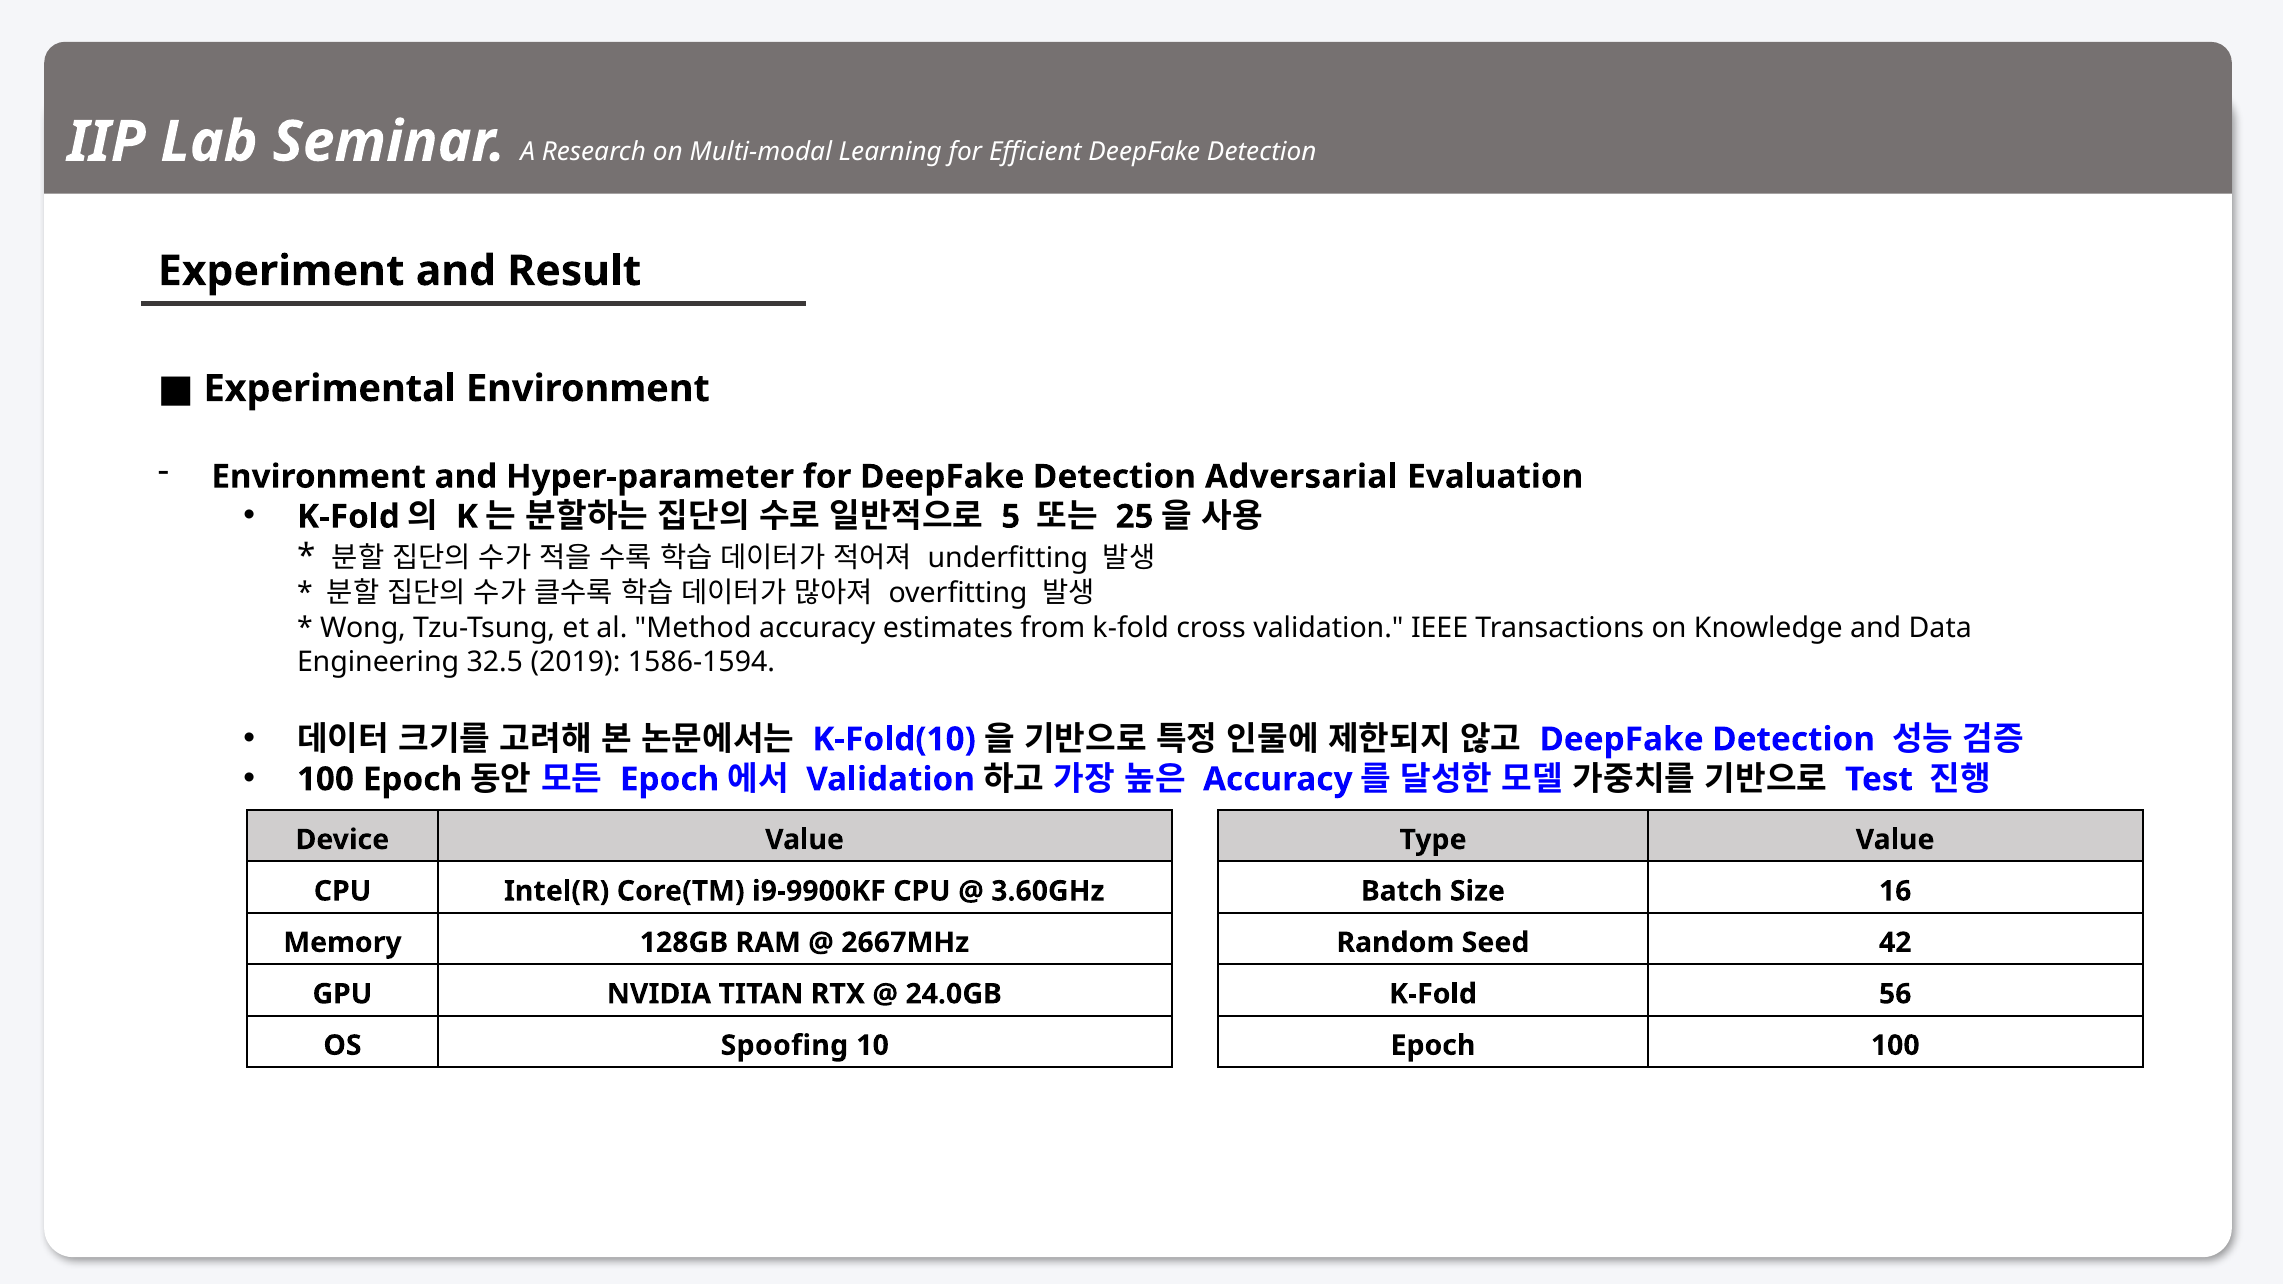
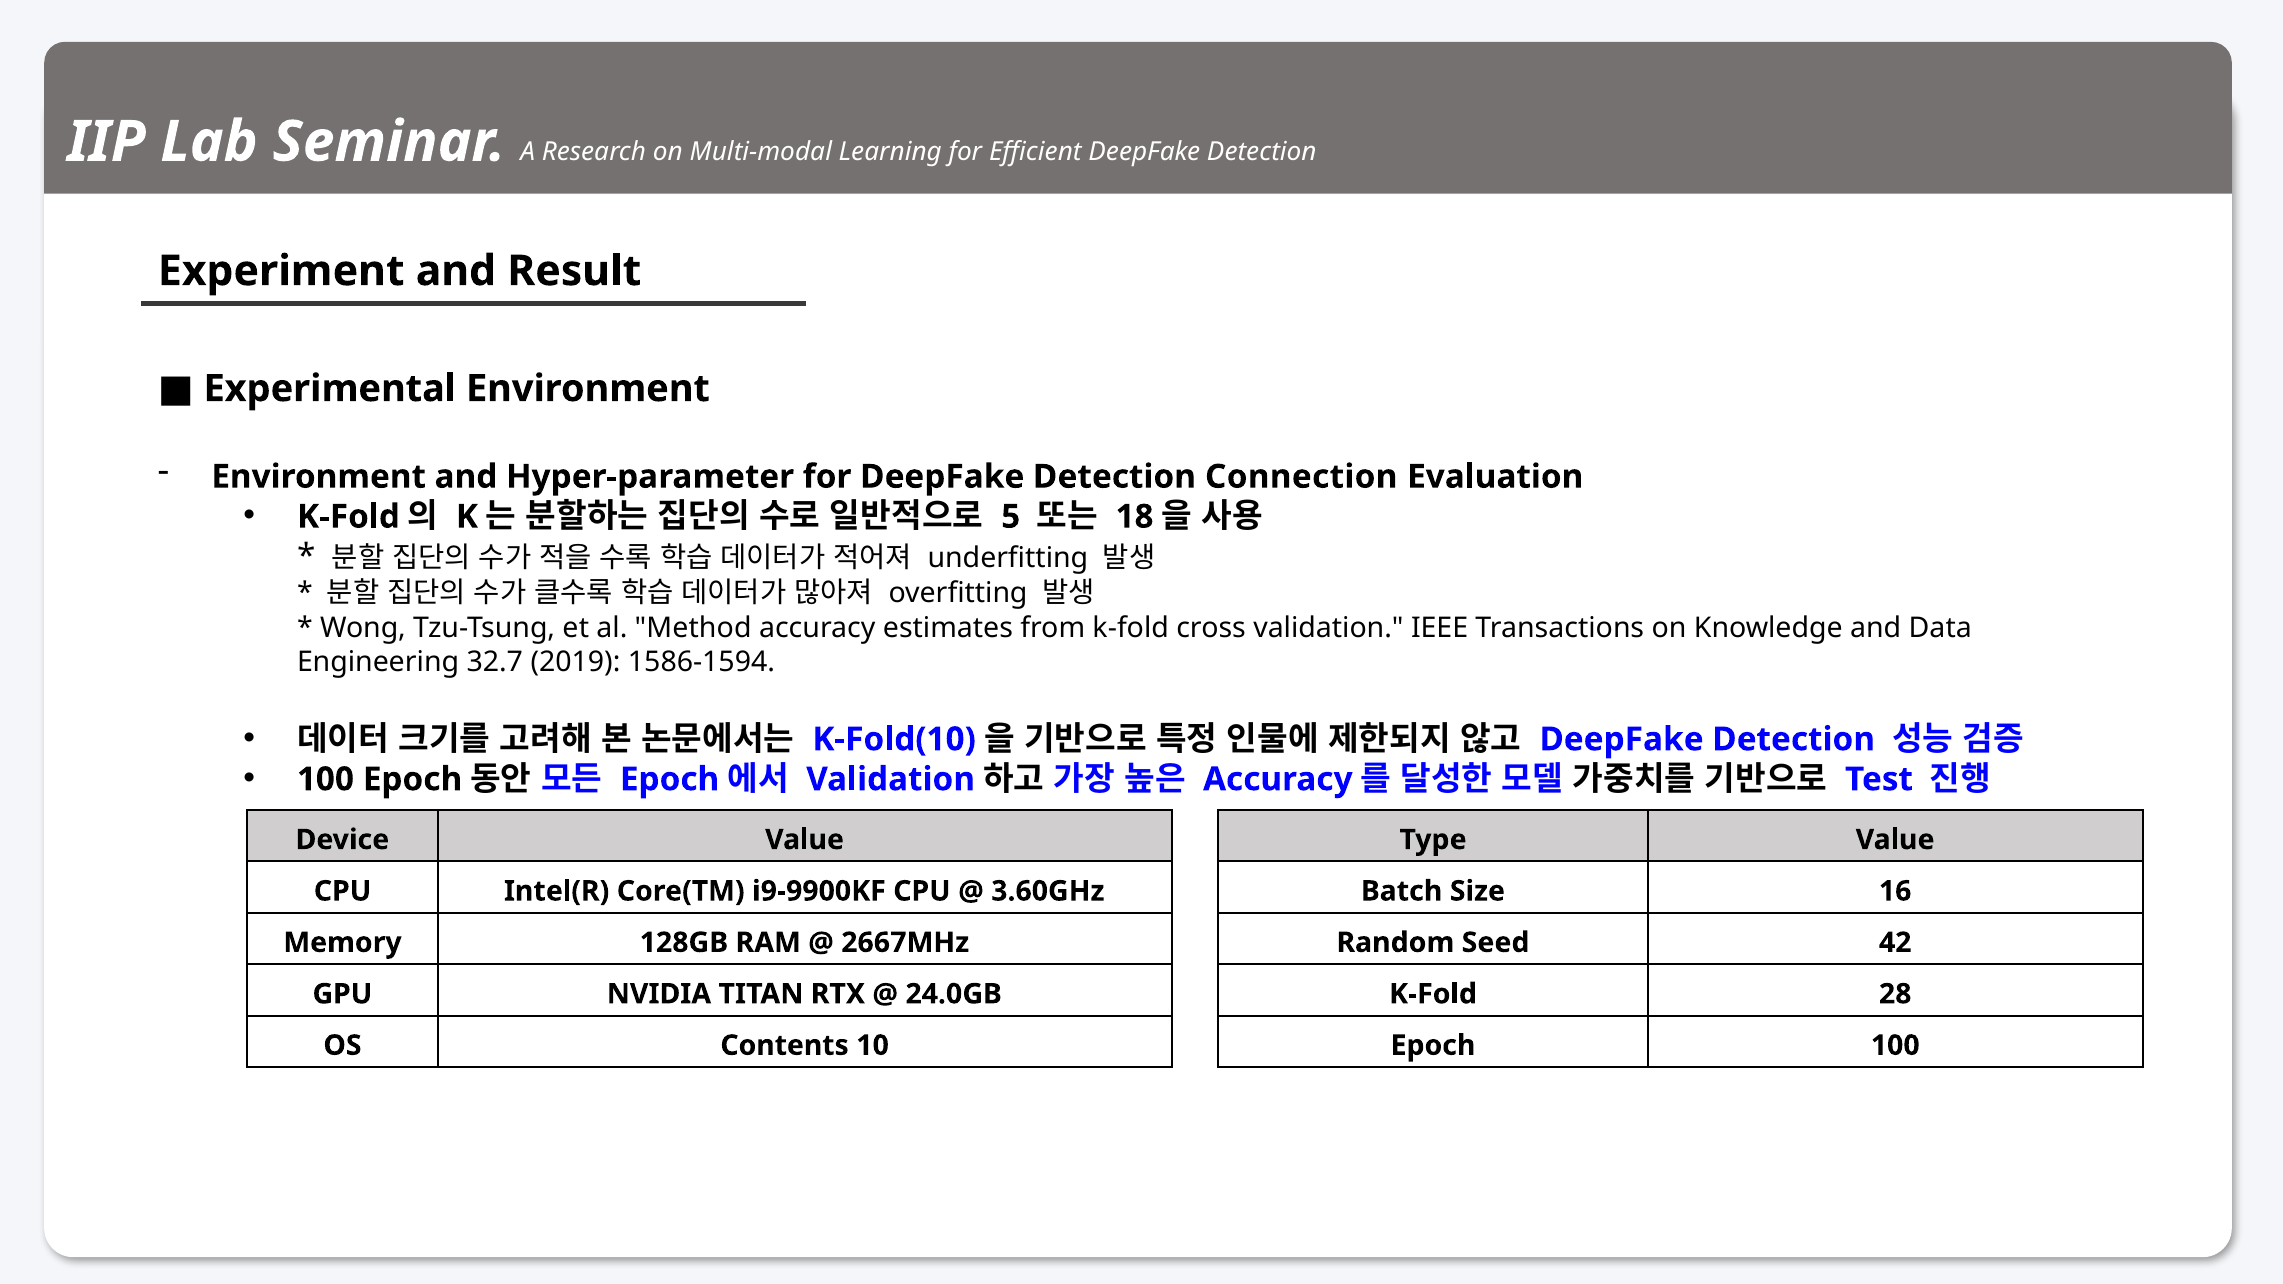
Adversarial: Adversarial -> Connection (1301, 477)
25: 25 -> 18 (1135, 517)
32.5: 32.5 -> 32.7 (495, 662)
56: 56 -> 28 (1895, 994)
Spoofing: Spoofing -> Contents (785, 1046)
